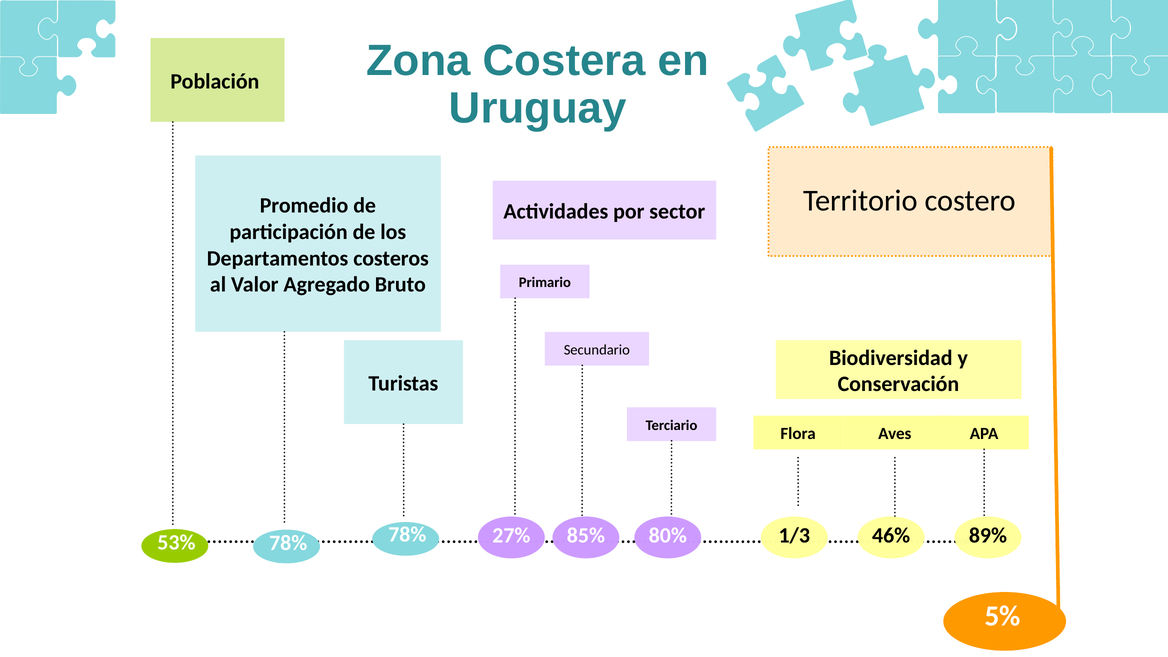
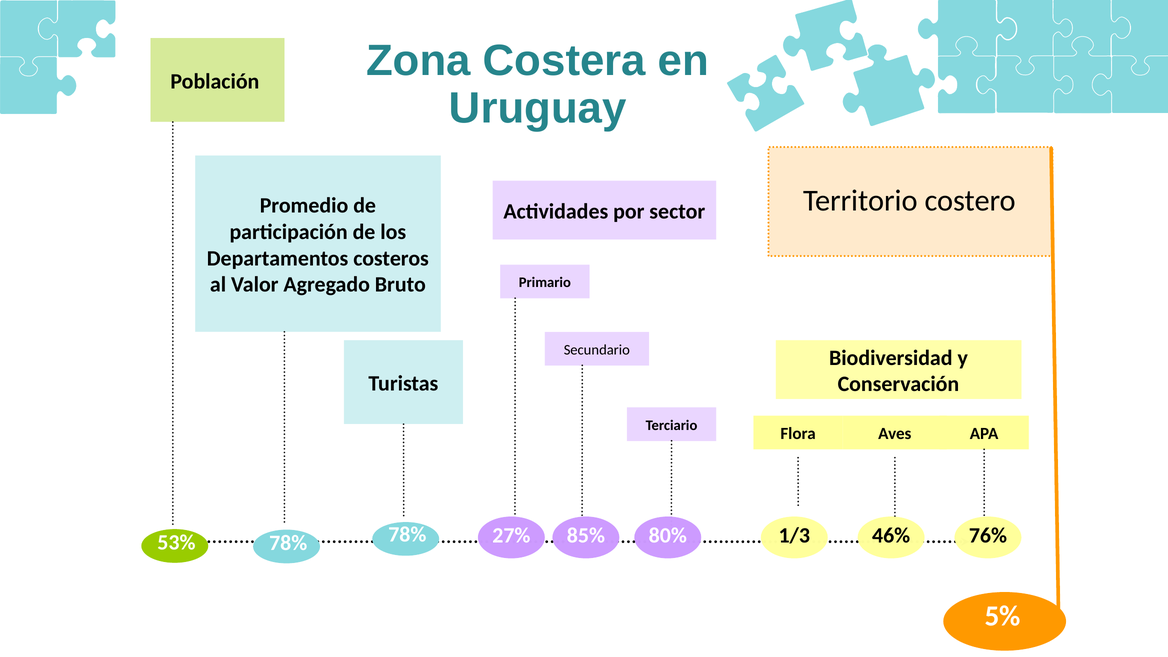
89%: 89% -> 76% (988, 535)
